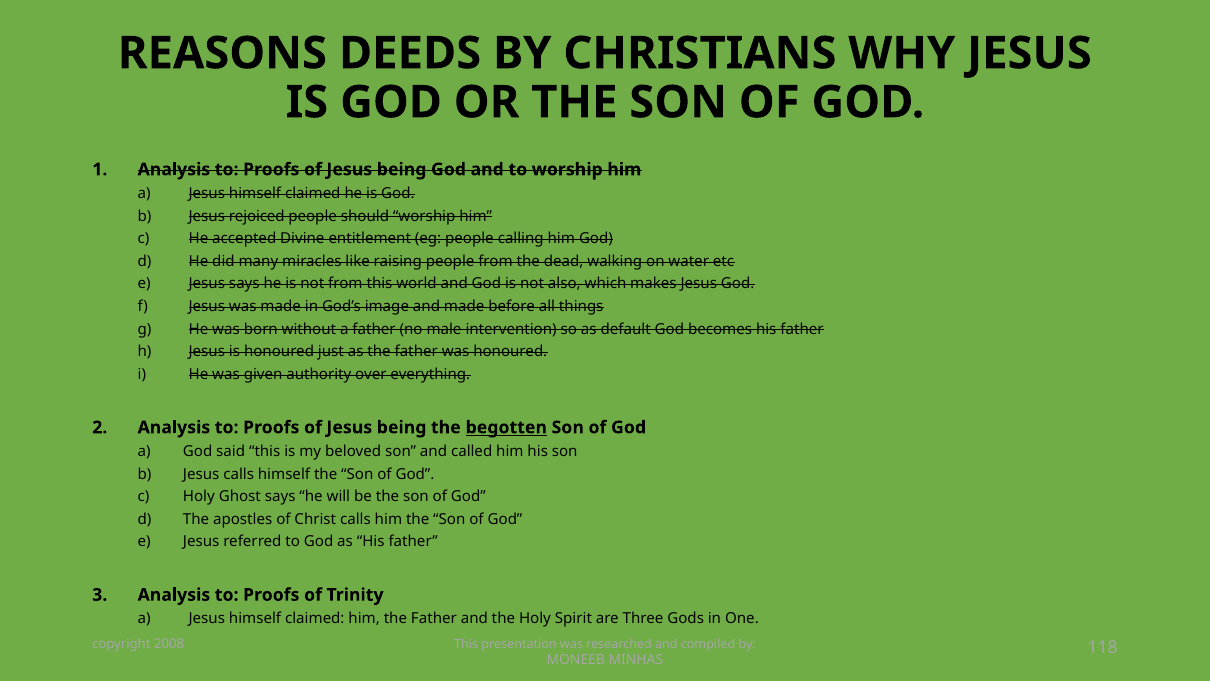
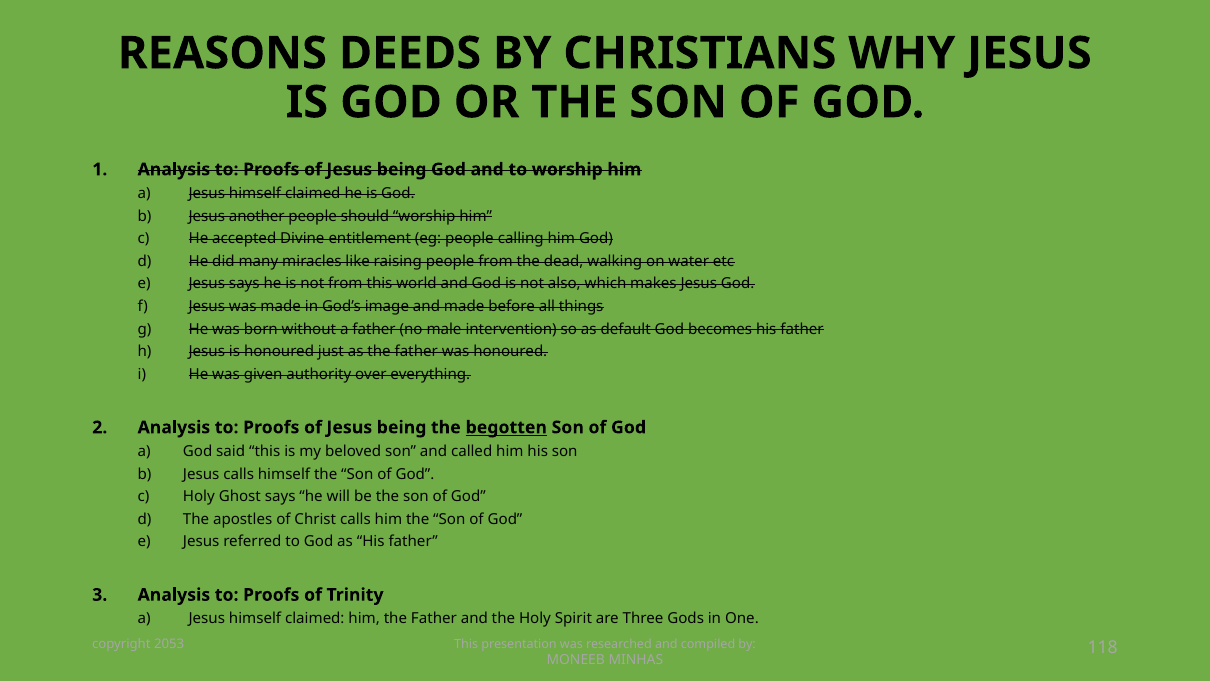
rejoiced: rejoiced -> another (257, 216)
2008: 2008 -> 2053 (169, 644)
